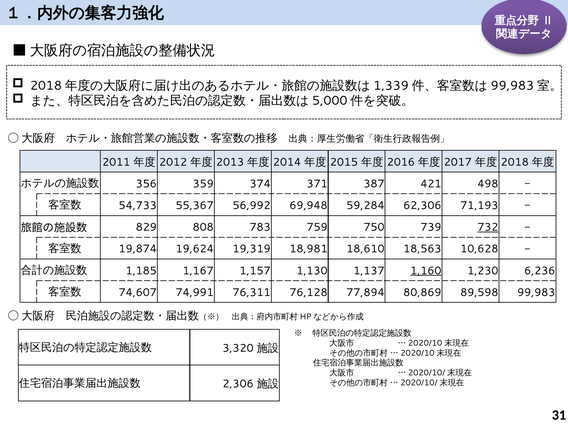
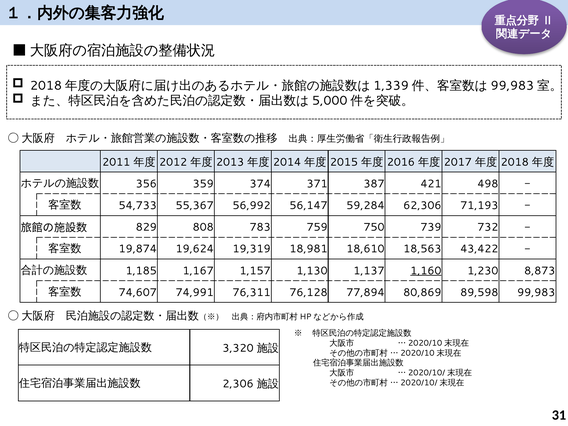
69,948: 69,948 -> 56,147 (309, 206)
732 underline: present -> none (488, 227)
10,628: 10,628 -> 43,422 (479, 249)
6,236: 6,236 -> 8,873 (540, 271)
